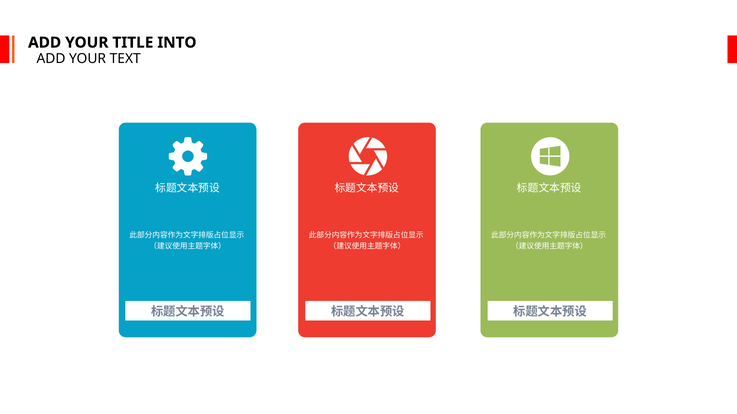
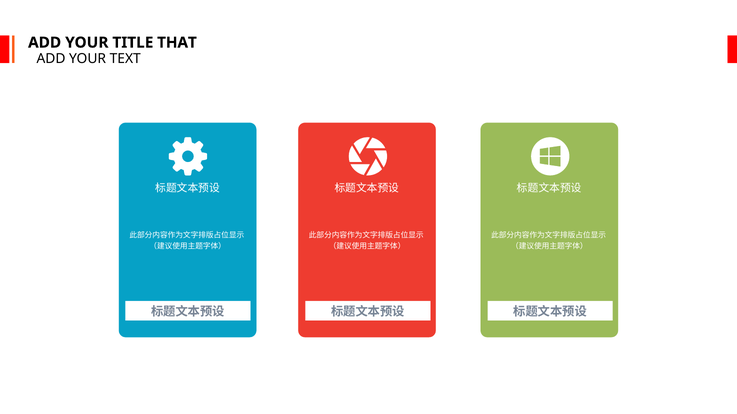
INTO: INTO -> THAT (177, 43)
